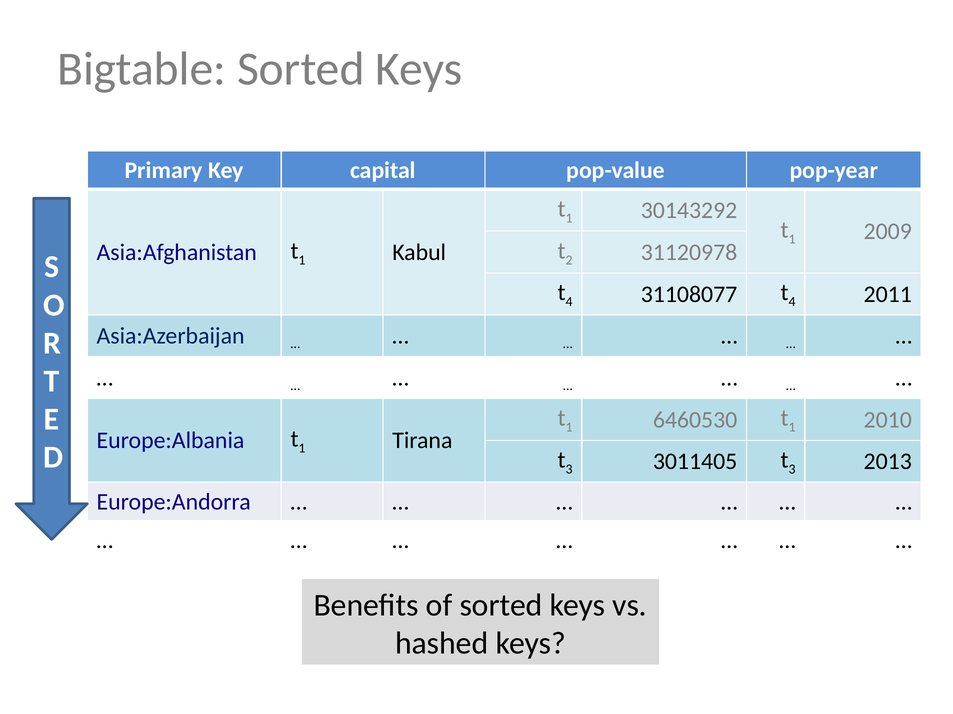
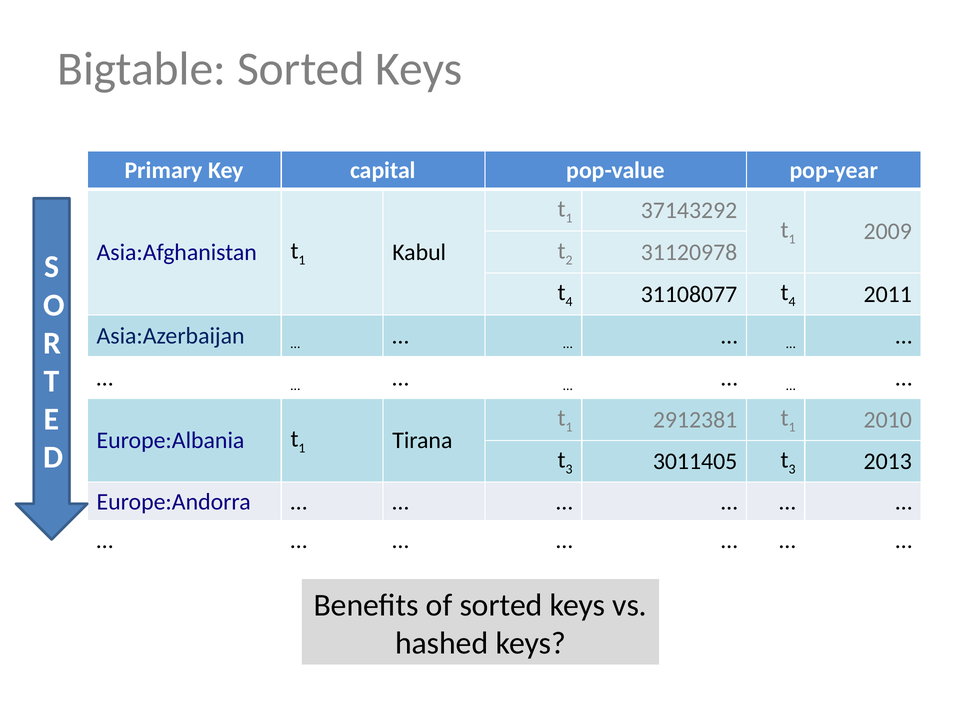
30143292: 30143292 -> 37143292 (689, 211)
6460530: 6460530 -> 2912381 (695, 420)
